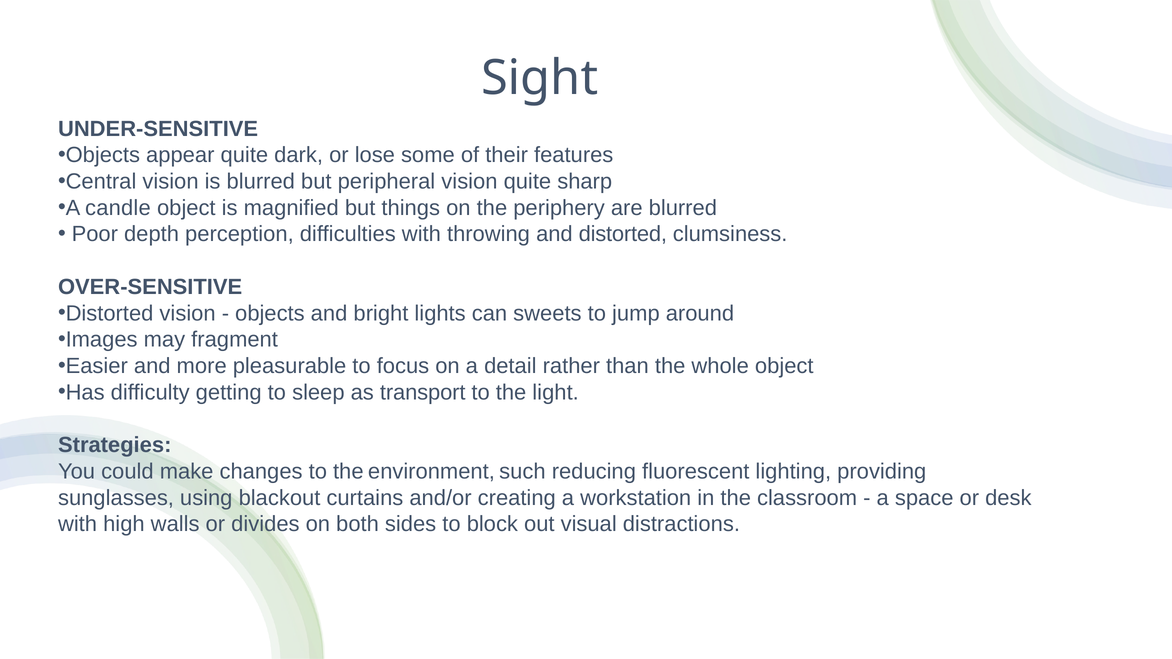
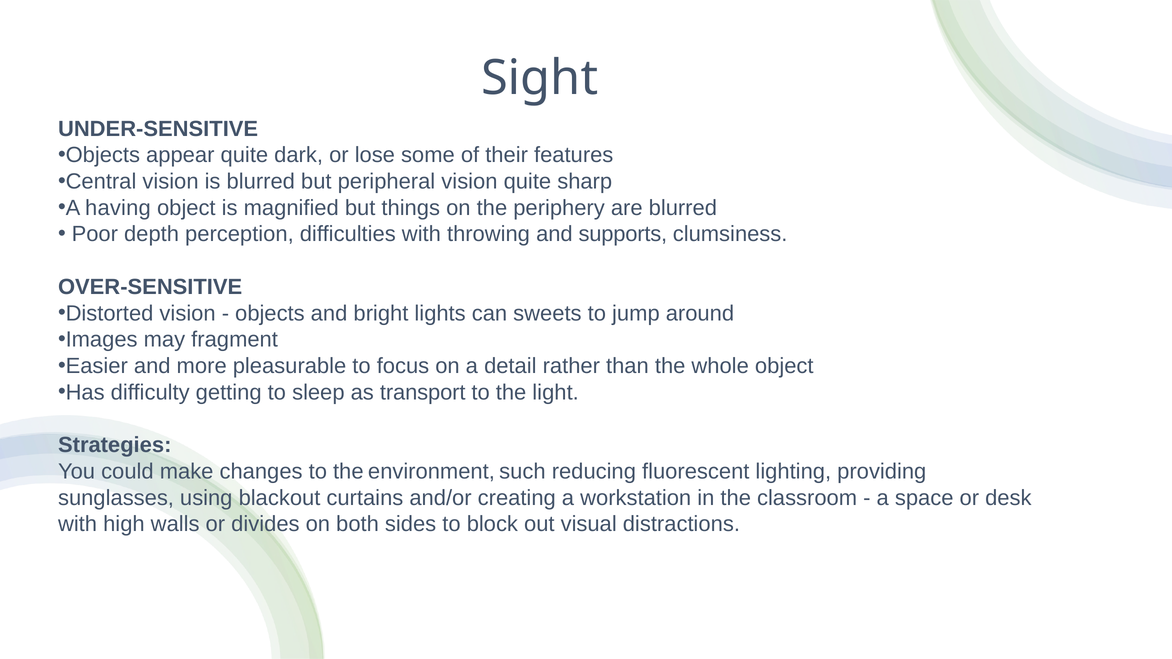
candle: candle -> having (118, 208)
and distorted: distorted -> supports (623, 234)
